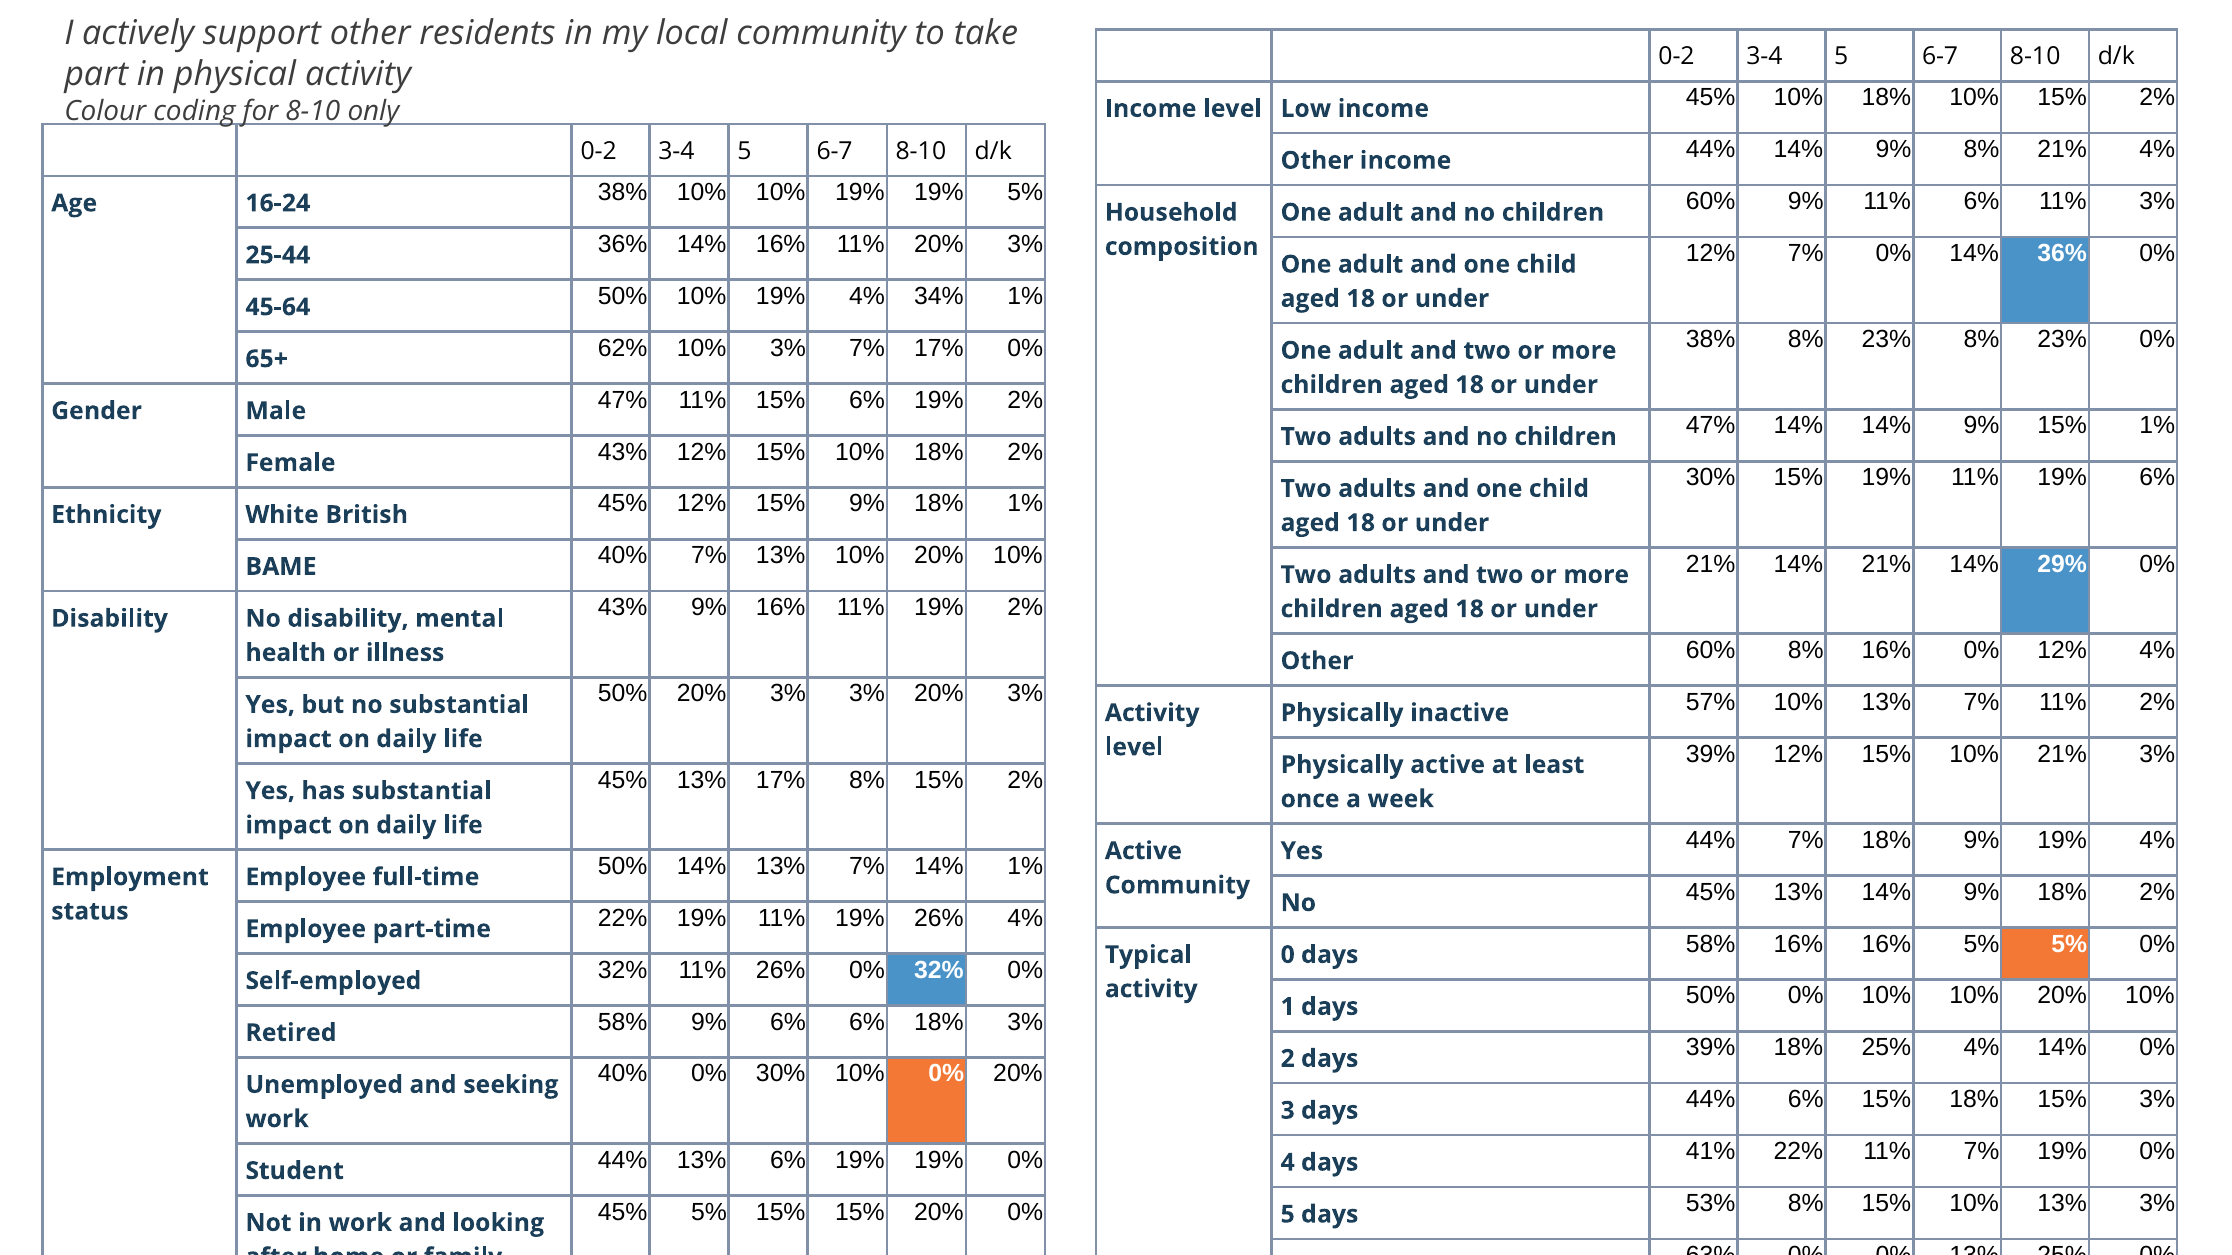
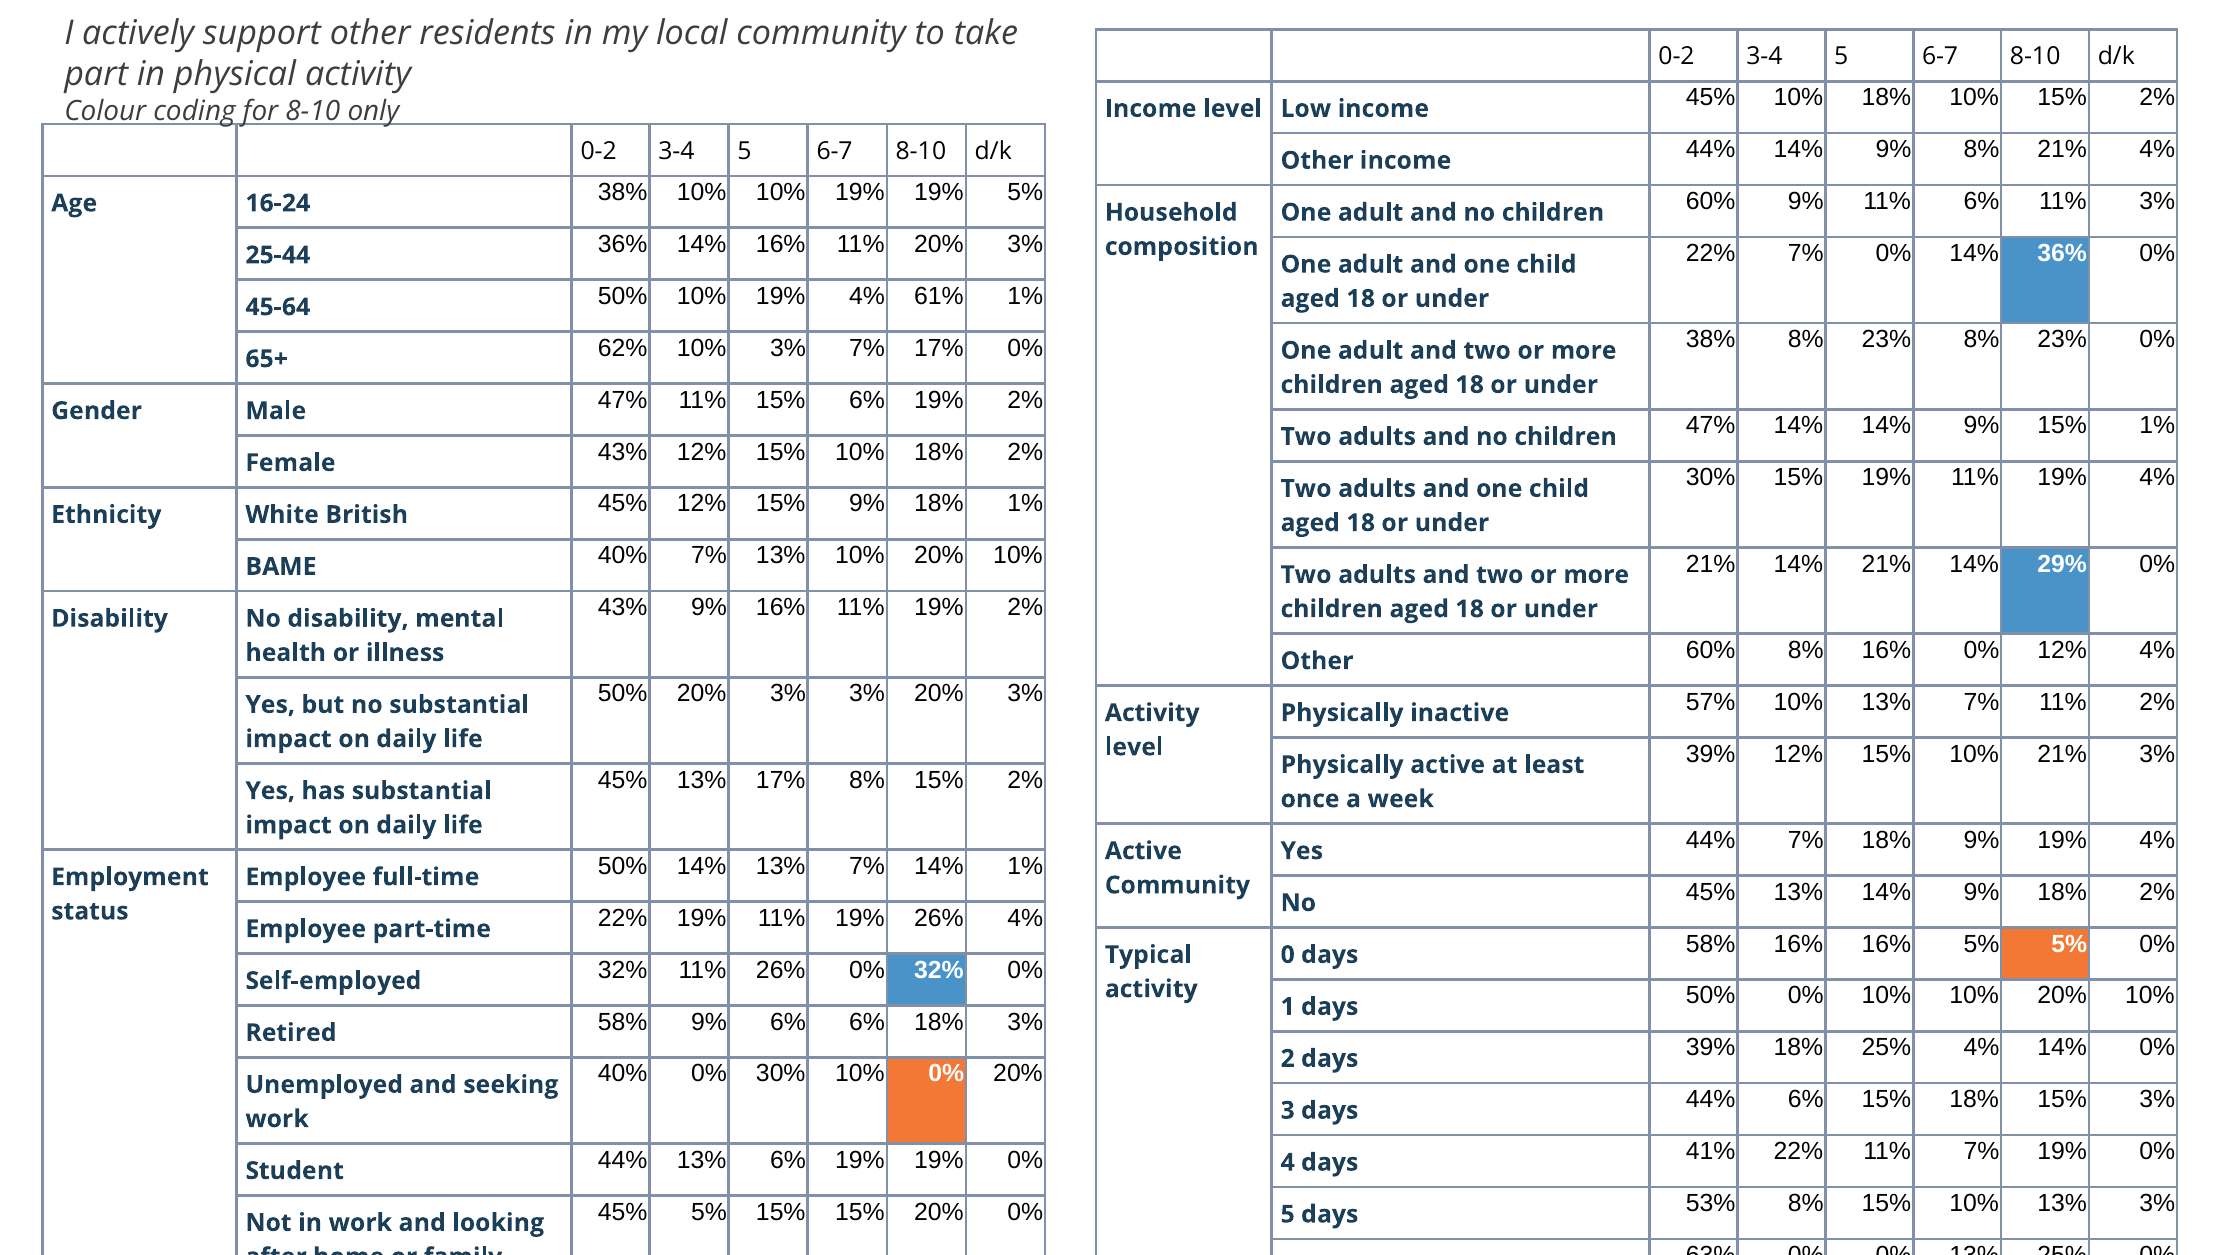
12%: 12% -> 22% (1711, 254)
34%: 34% -> 61% (939, 296)
11% 19% 6%: 6% -> 4% (2157, 478)
